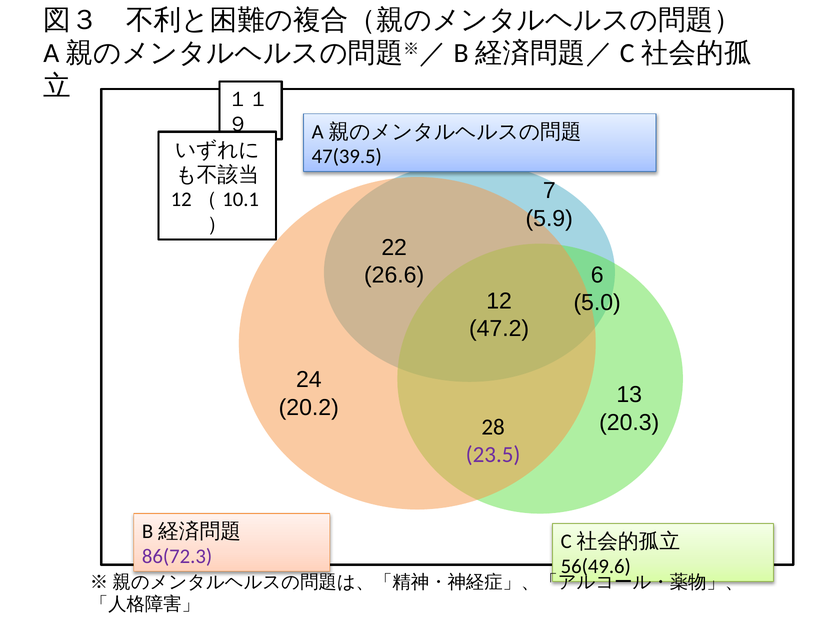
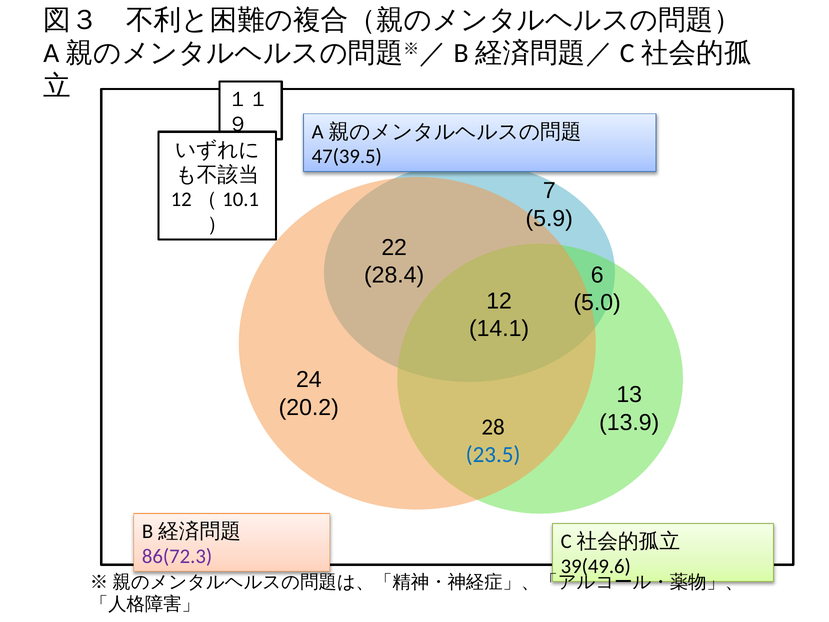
26.6: 26.6 -> 28.4 (394, 275)
47.2: 47.2 -> 14.1 (499, 329)
20.3: 20.3 -> 13.9 (629, 422)
23.5 colour: purple -> blue (493, 454)
56(49.6: 56(49.6 -> 39(49.6 (596, 566)
